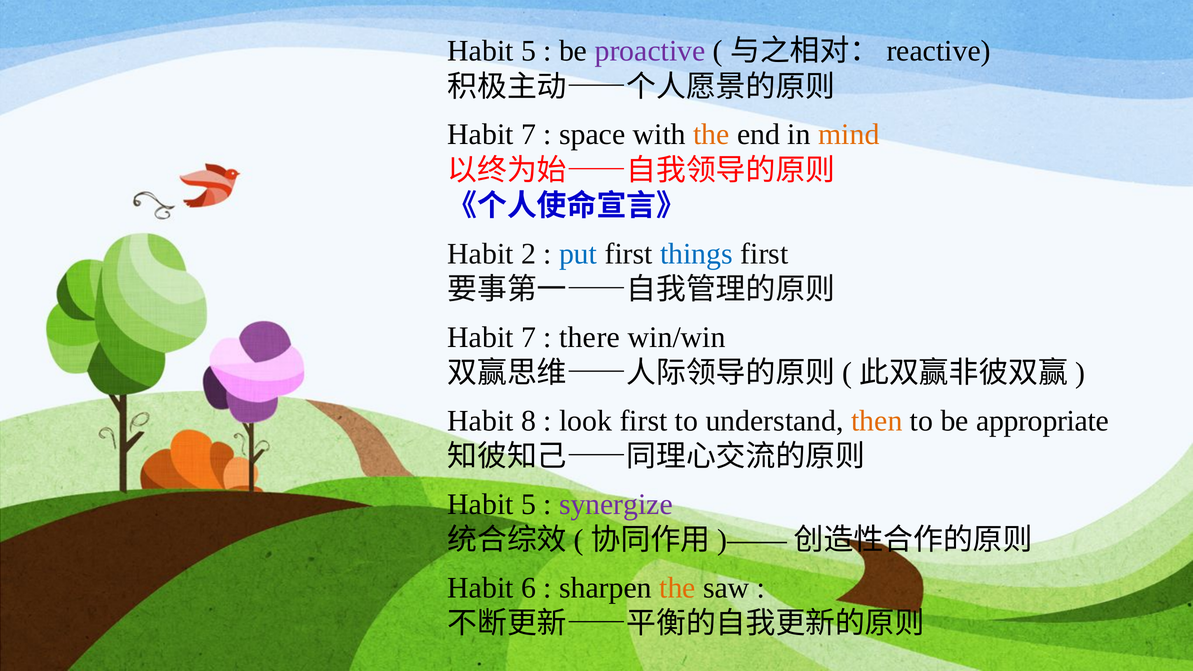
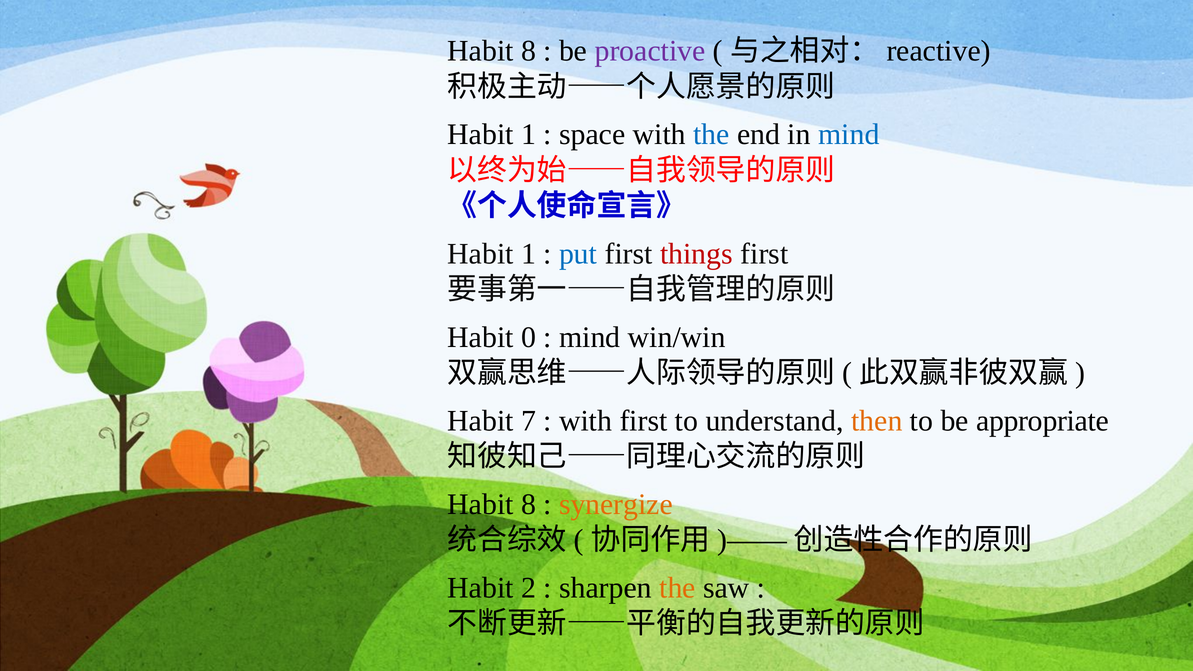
5: 5 -> 8 (528, 51)
7: 7 -> 1 (528, 135)
the colour: orange -> blue (711, 135)
mind colour: orange -> blue (849, 135)
2: 2 -> 1 (528, 254)
things colour: blue -> red (696, 254)
7: 7 -> 0 (528, 337)
there: there -> mind (590, 337)
8: 8 -> 7 (528, 421)
look: look -> with (586, 421)
5: 5 -> 8 (528, 504)
synergize colour: purple -> orange (616, 504)
6: 6 -> 2 (528, 588)
